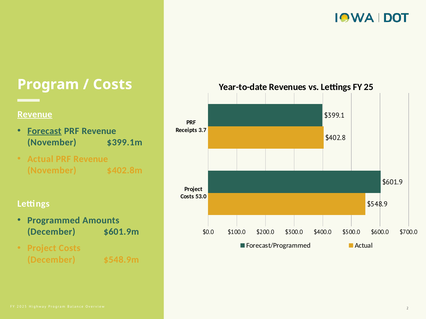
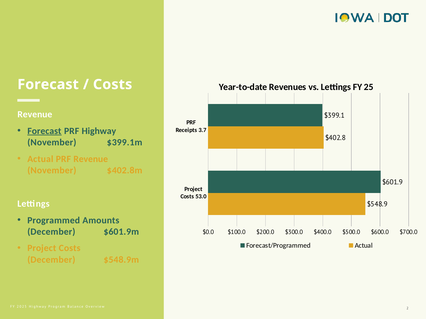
Program: Program -> Forecast (48, 85)
Revenue underline: present -> none (35, 114)
Revenue: Revenue -> Highway (99, 131)
